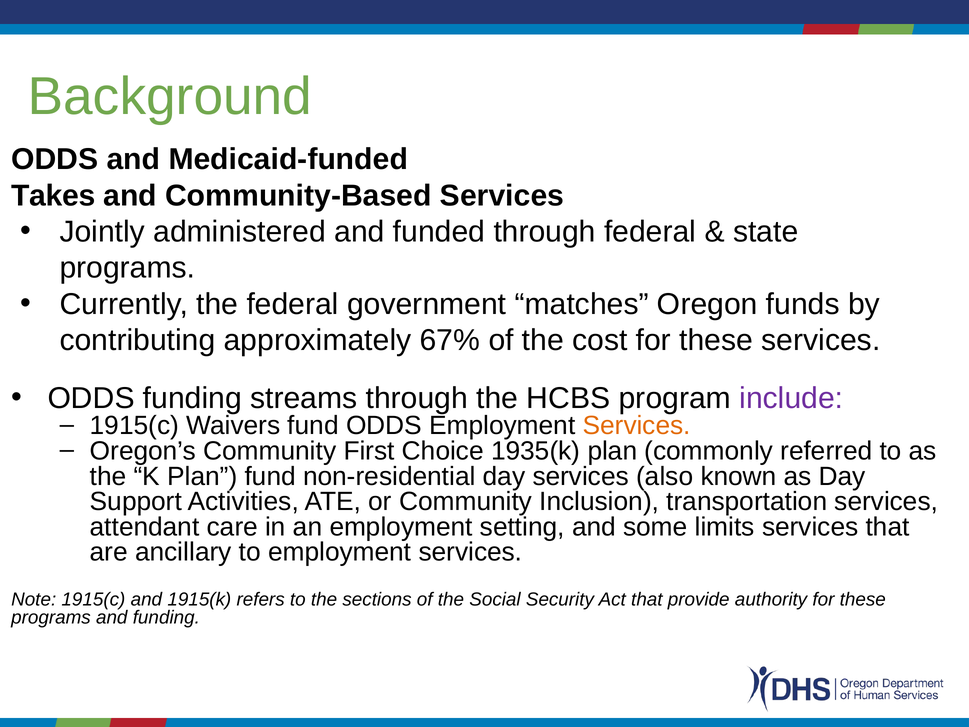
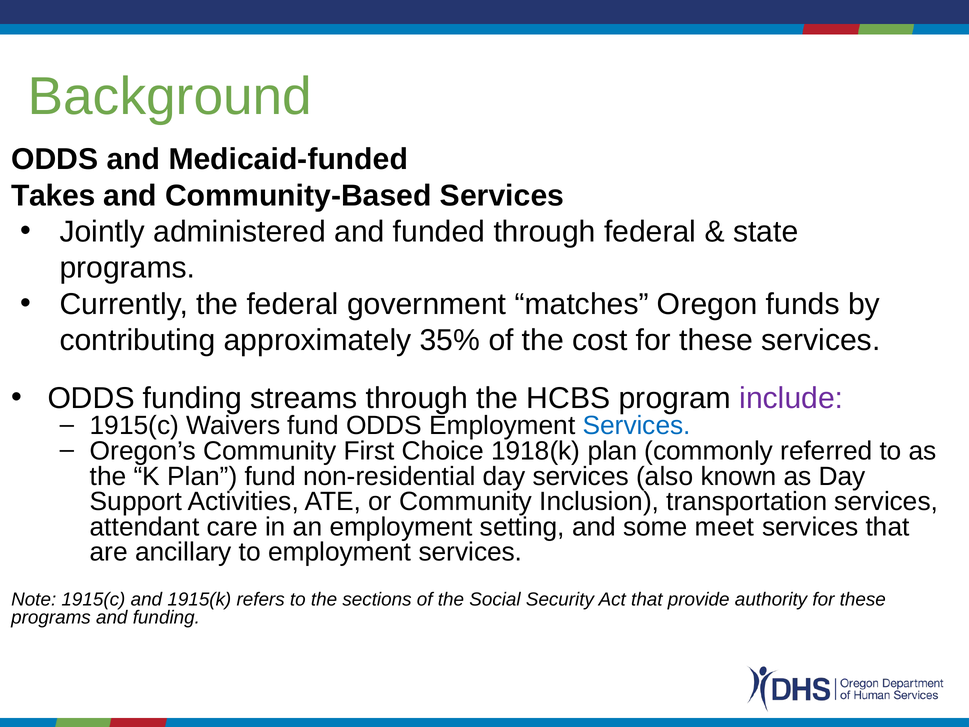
67%: 67% -> 35% (450, 340)
Services colour: orange -> blue (637, 426)
1935(k: 1935(k -> 1918(k (536, 451)
limits: limits -> meet (725, 527)
